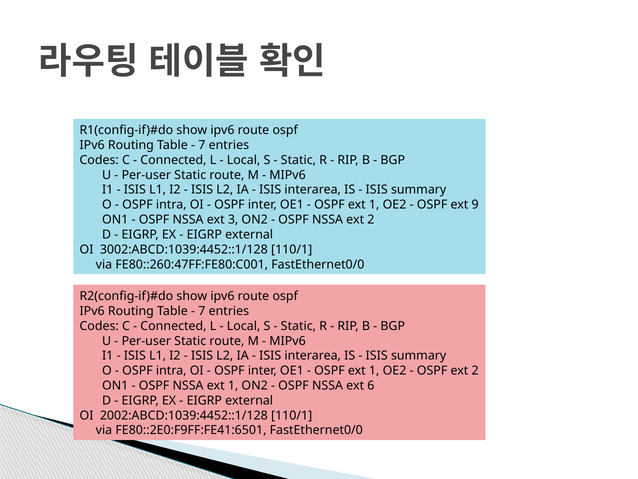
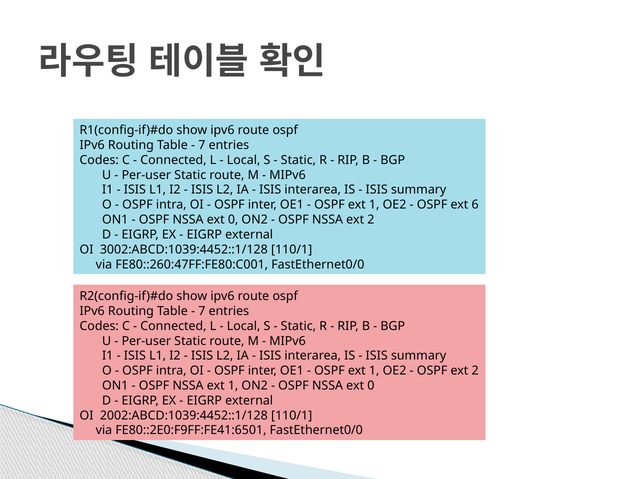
9: 9 -> 6 (475, 205)
3: 3 -> 0 (233, 219)
6: 6 -> 0 (371, 385)
